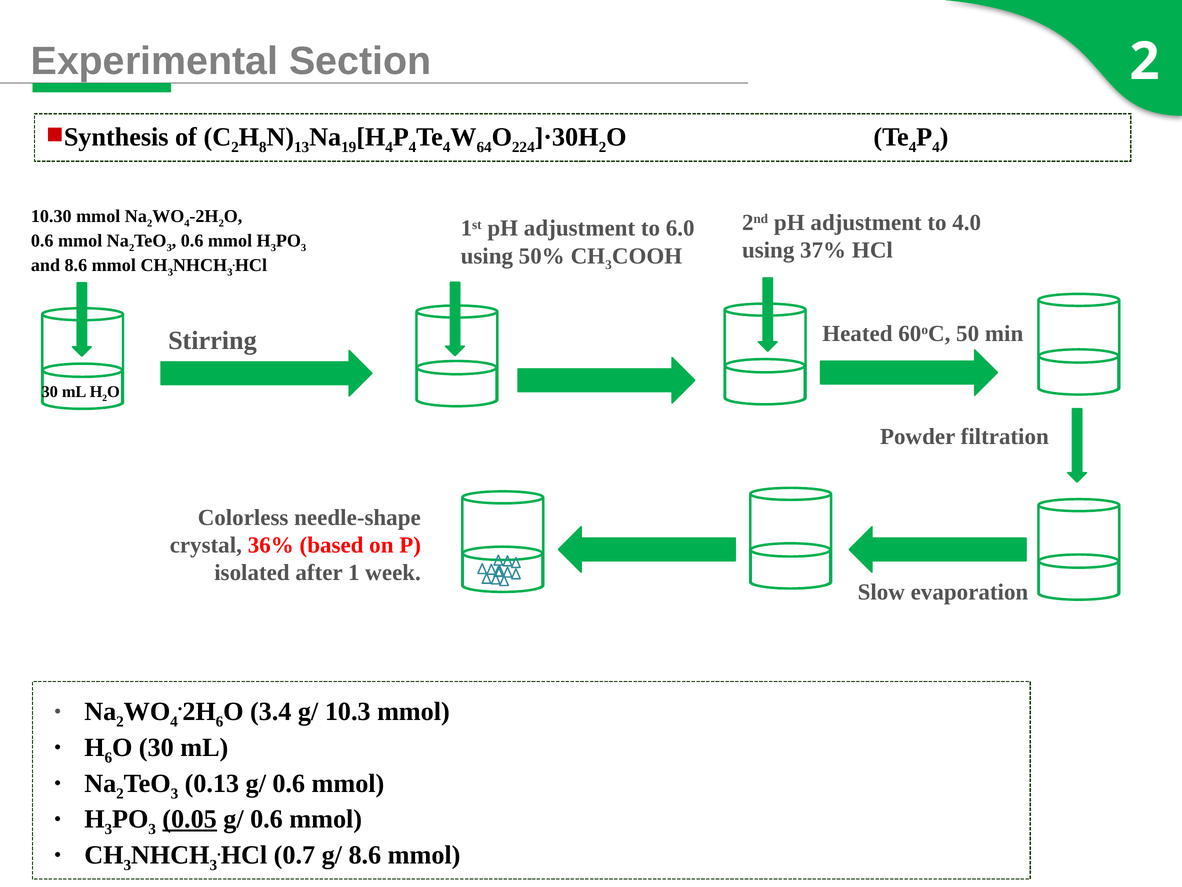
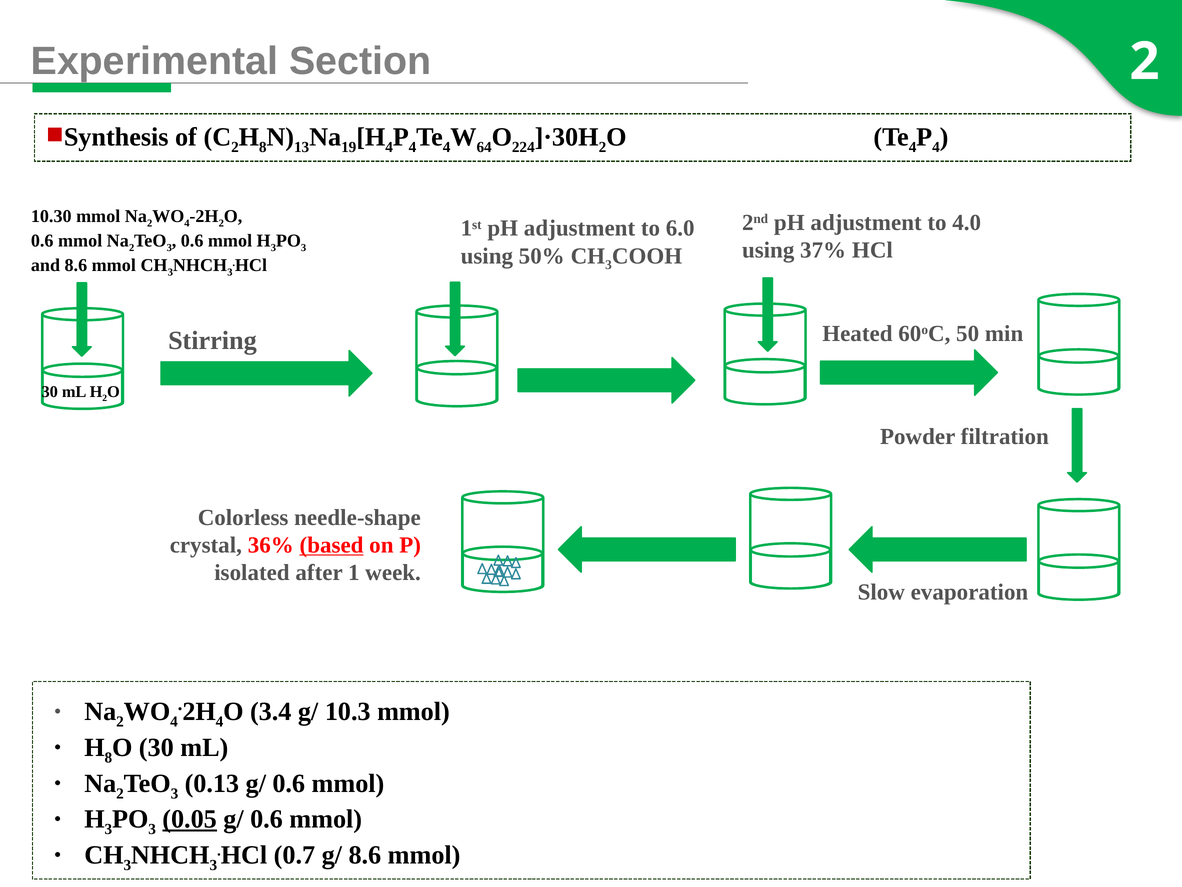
based underline: none -> present (332, 545)
6: 6 -> 4 (220, 721)
6: 6 -> 8 (108, 757)
